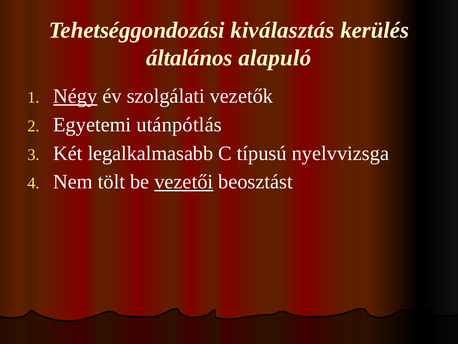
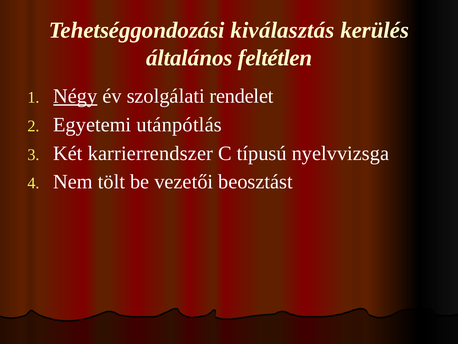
alapuló: alapuló -> feltétlen (275, 58)
vezetők: vezetők -> rendelet (242, 96)
legalkalmasabb: legalkalmasabb -> karrierrendszer (150, 153)
vezetői underline: present -> none (184, 182)
